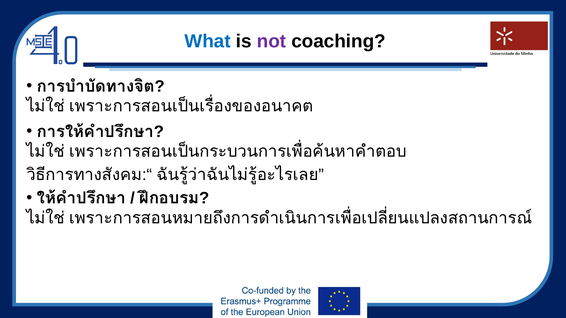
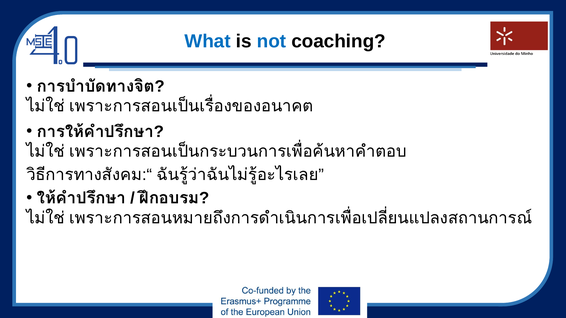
not colour: purple -> blue (272, 41)
